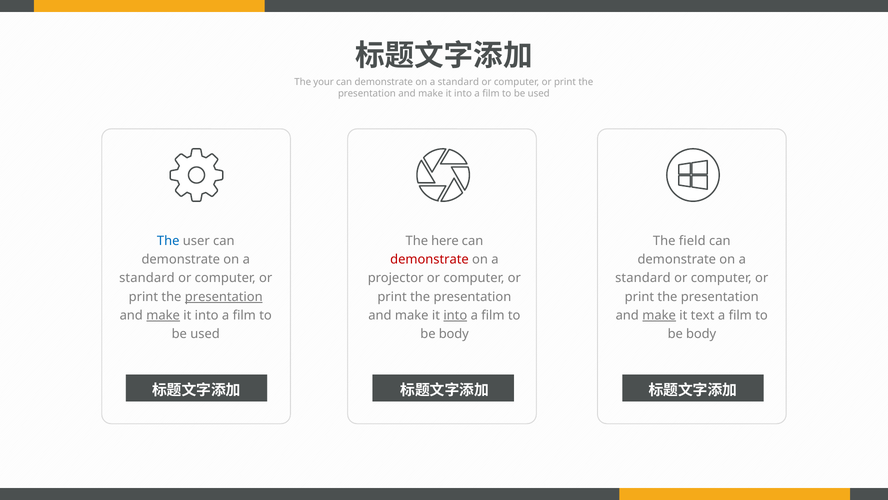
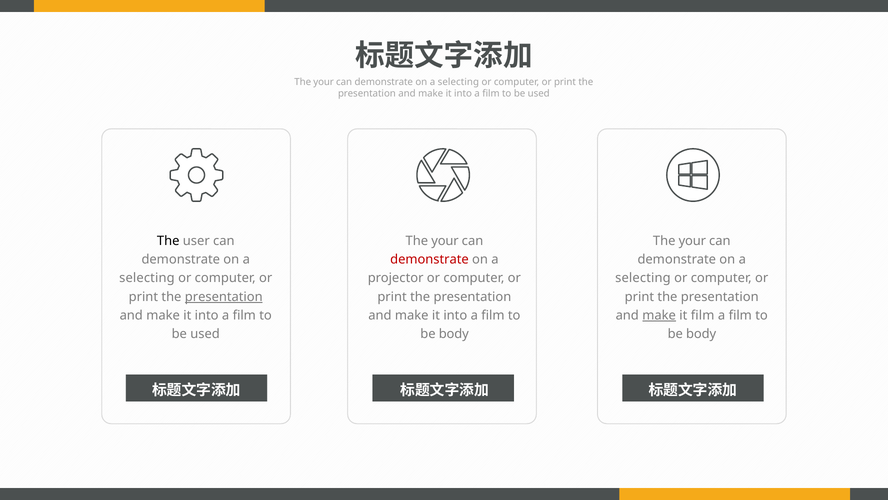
standard: standard -> selecting (458, 82)
The colour: blue -> black (168, 241)
here: here -> your (445, 241)
field: field -> your (692, 241)
standard: standard -> selecting (147, 278)
standard: standard -> selecting (643, 278)
make underline: present -> none (163, 315)
into underline: present -> none (455, 315)
it text: text -> film (703, 315)
